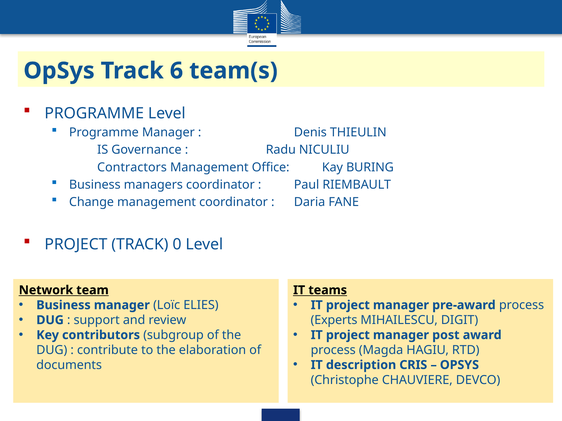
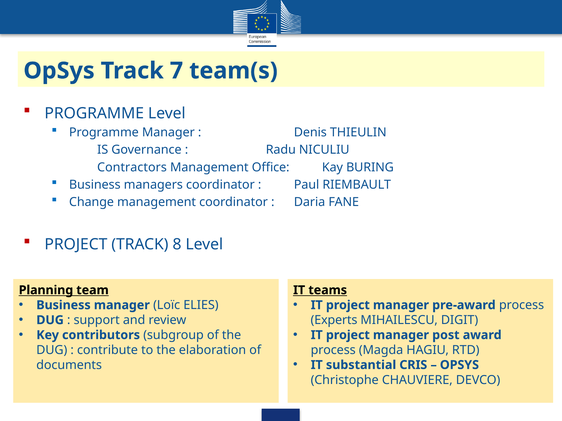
6: 6 -> 7 (176, 71)
0: 0 -> 8 (177, 244)
Network: Network -> Planning (46, 290)
description: description -> substantial (361, 365)
